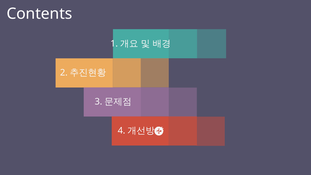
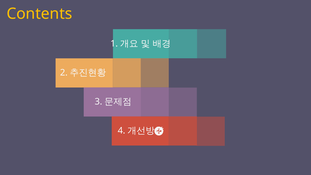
Contents colour: white -> yellow (39, 14)
